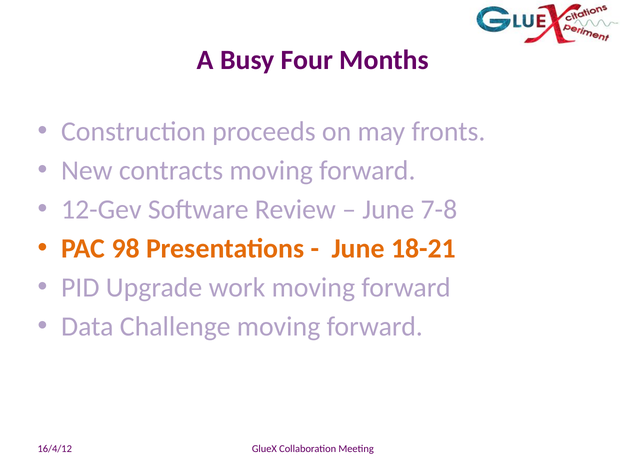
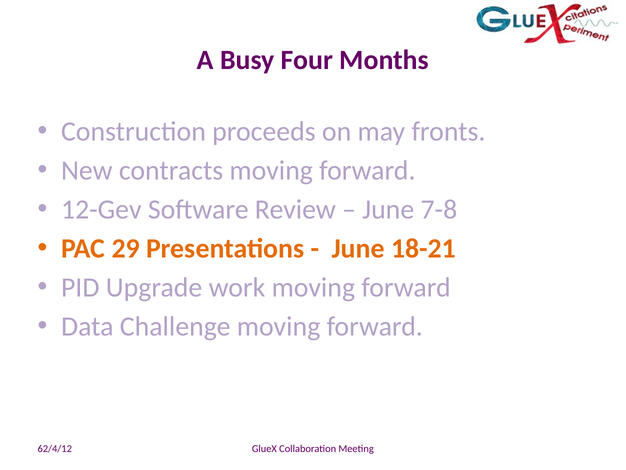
98: 98 -> 29 (126, 248)
16/4/12: 16/4/12 -> 62/4/12 (55, 448)
